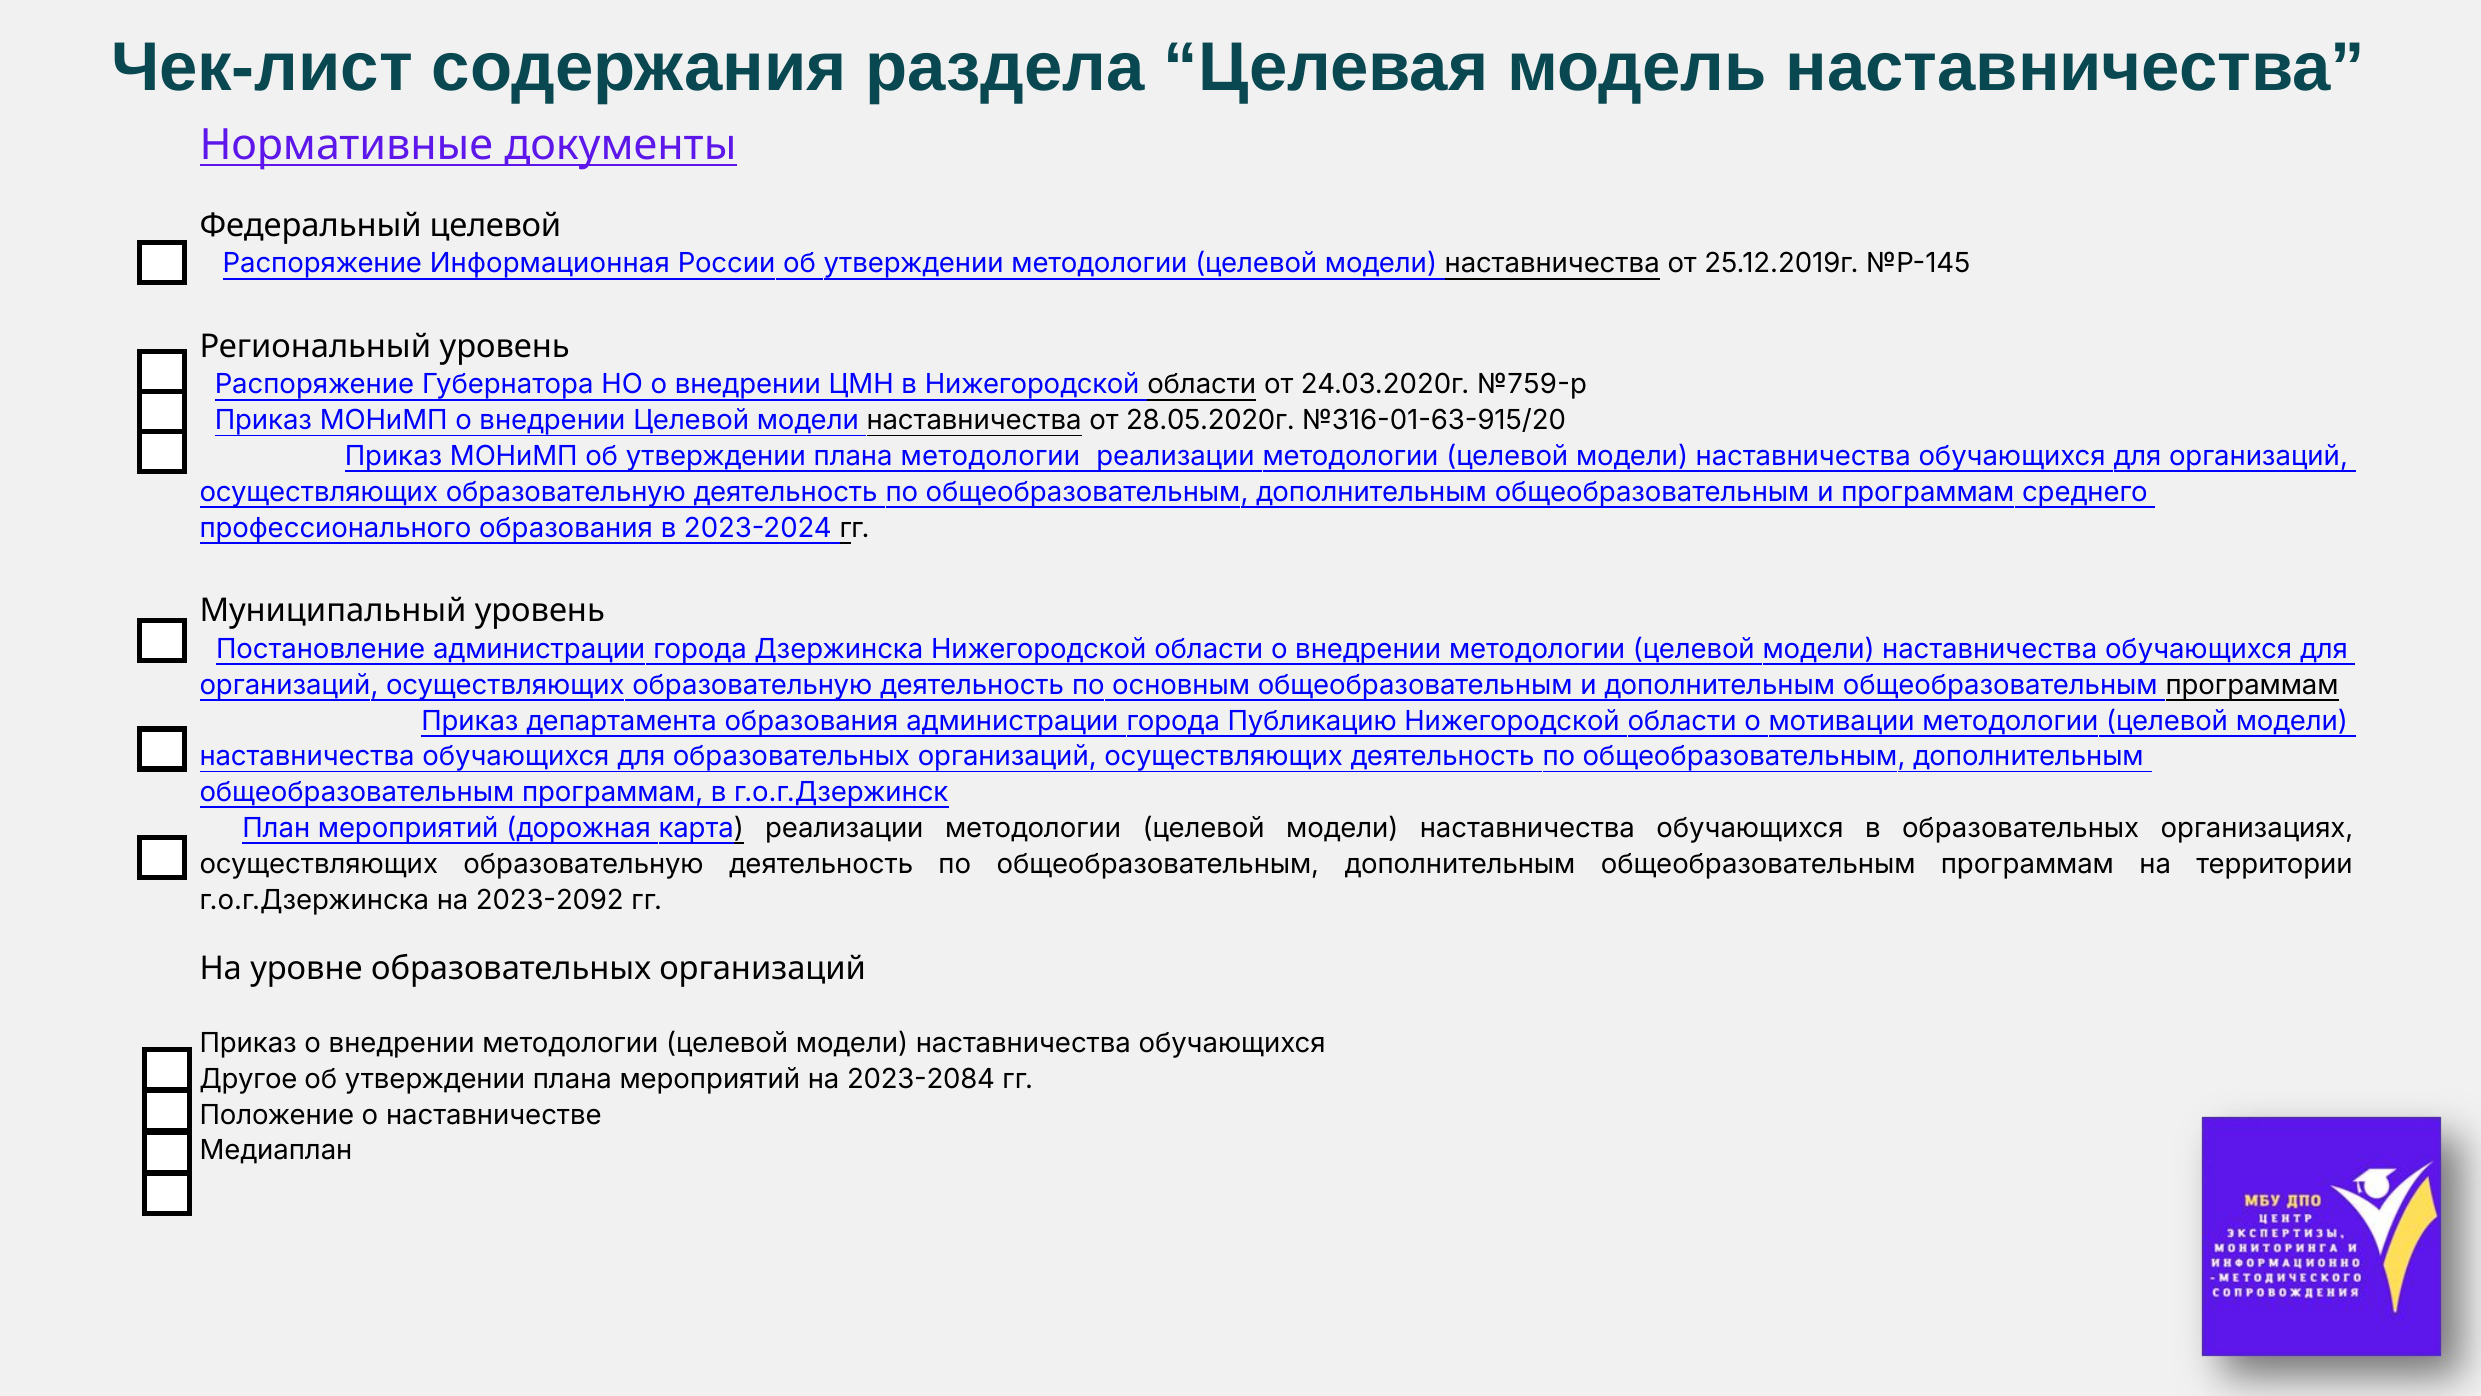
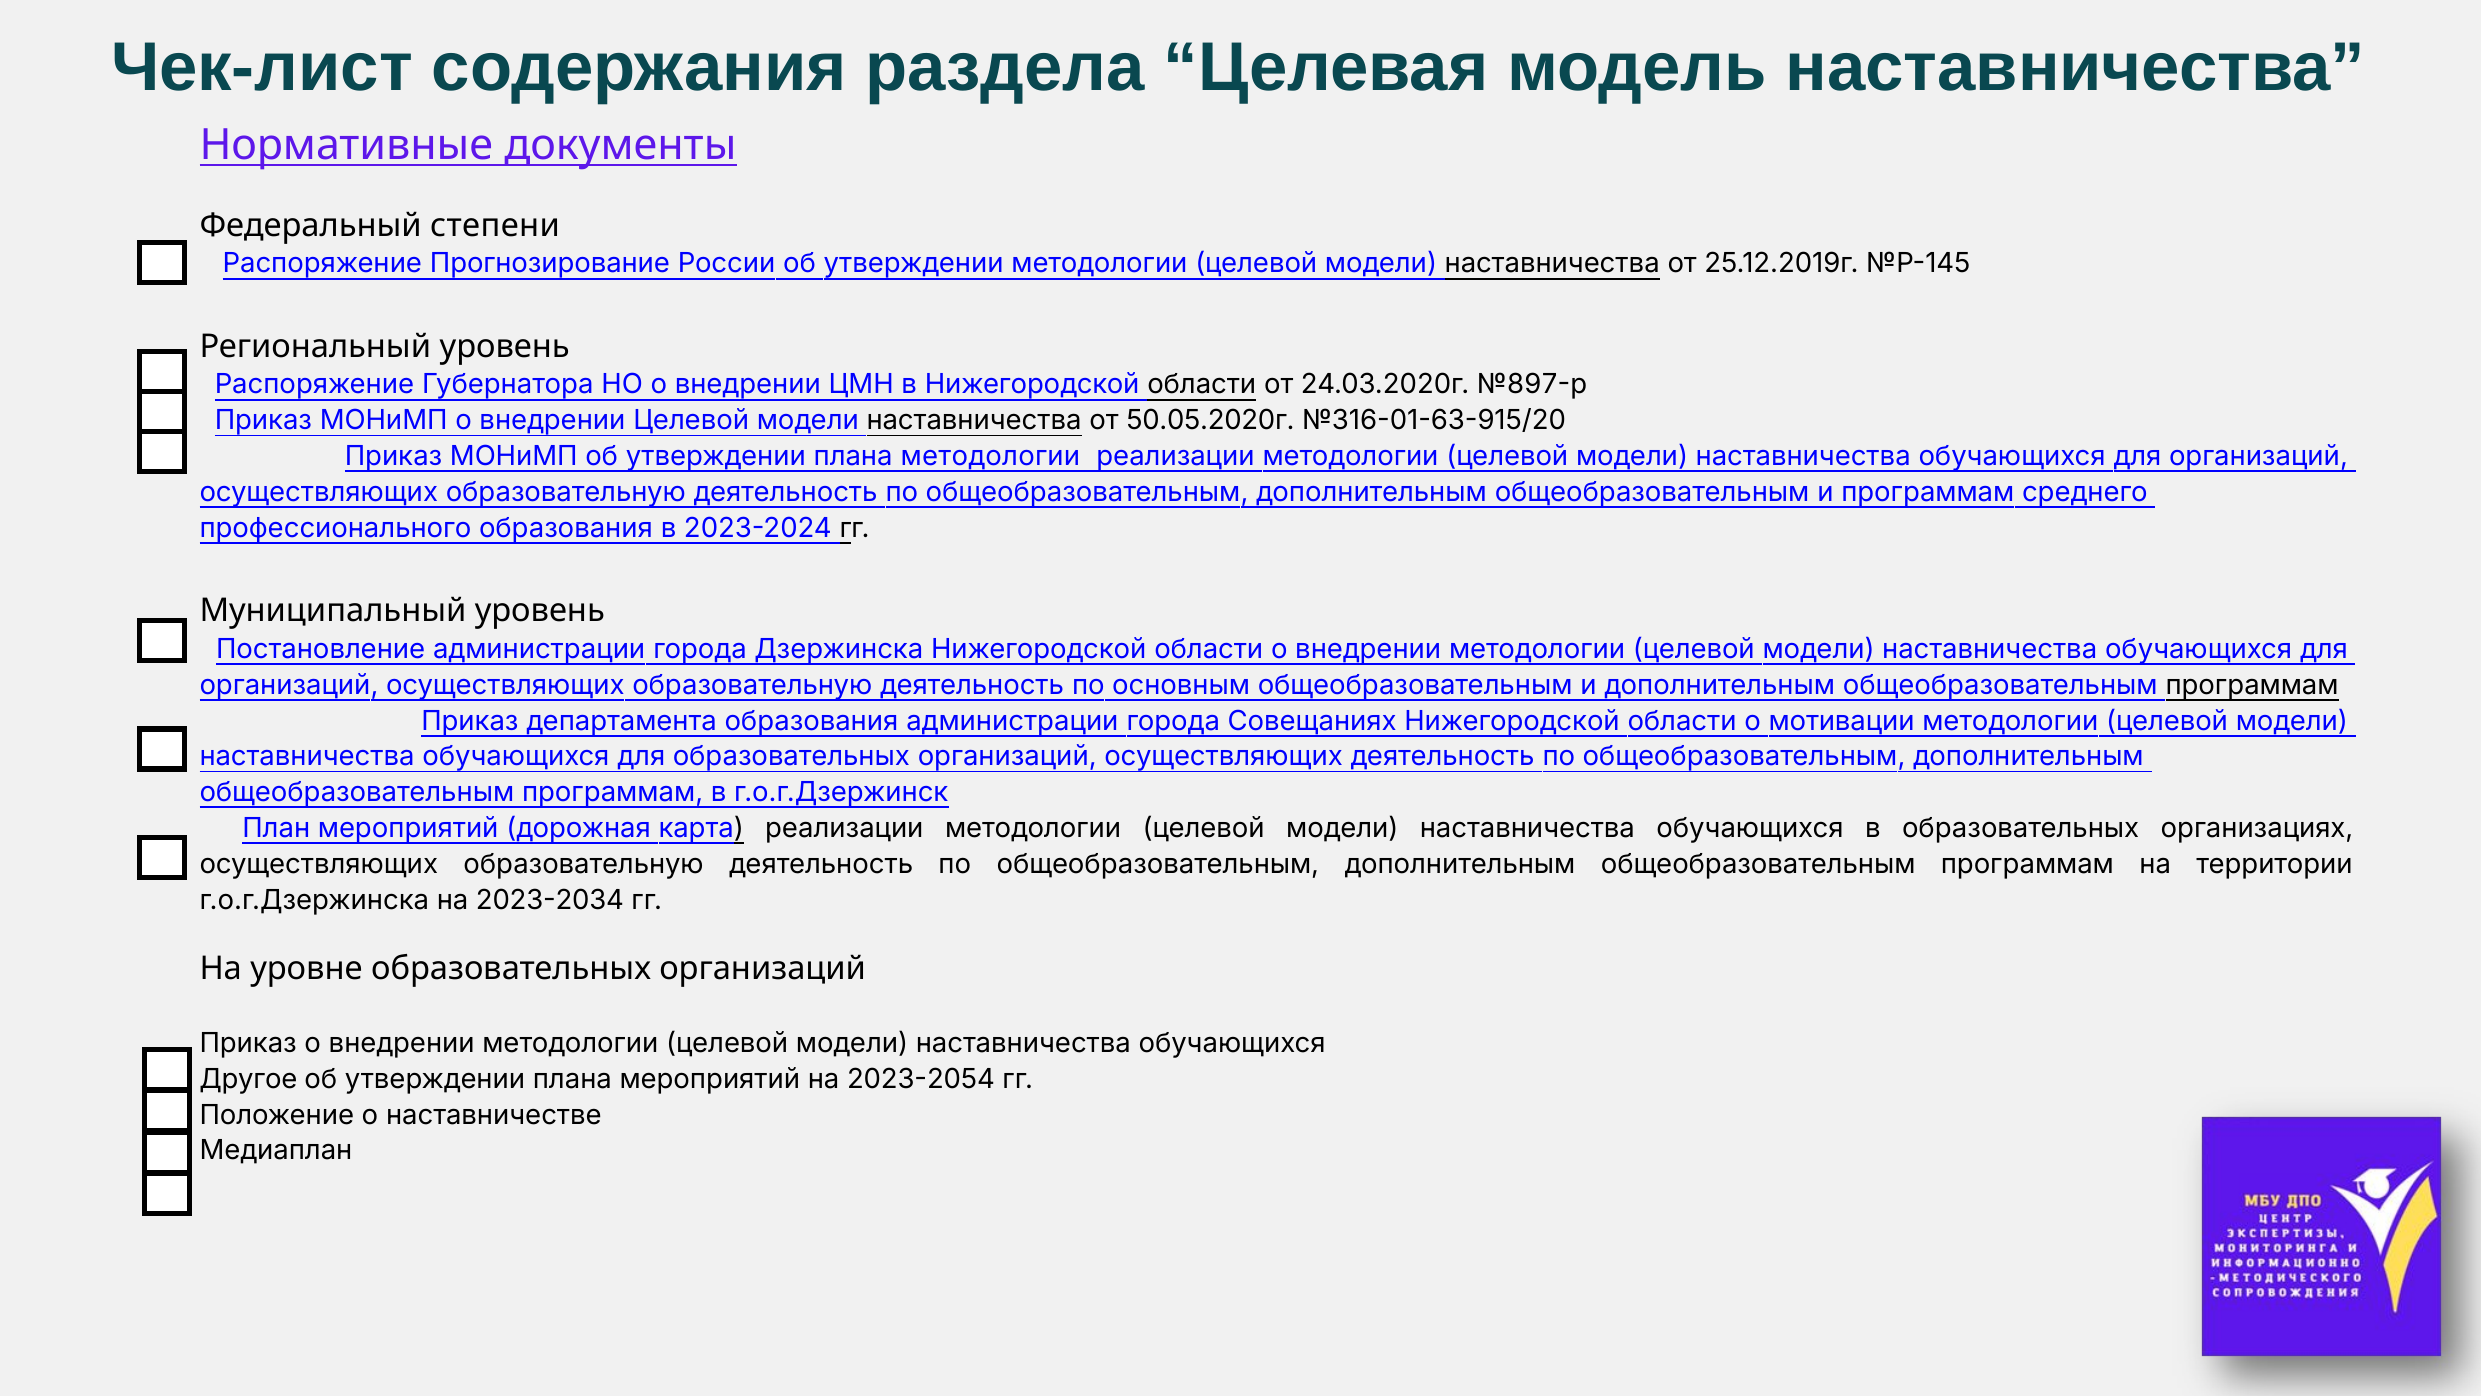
Федеральный целевой: целевой -> степени (495, 225)
Информационная: Информационная -> Прогнозирование (550, 264)
№759-р: №759-р -> №897-р (1532, 385)
28.05.2020г: 28.05.2020г -> 50.05.2020г (1210, 421)
Публикацию: Публикацию -> Совещаниях (1312, 721)
2023-2092: 2023-2092 -> 2023-2034 (550, 900)
2023-2084: 2023-2084 -> 2023-2054 (921, 1079)
